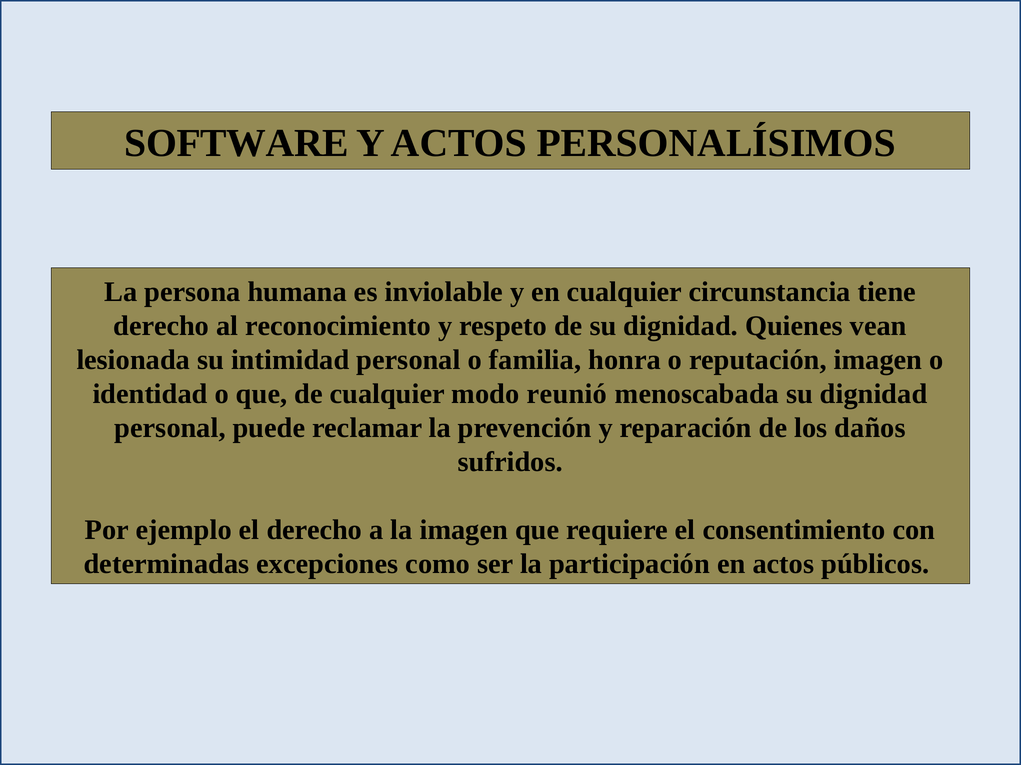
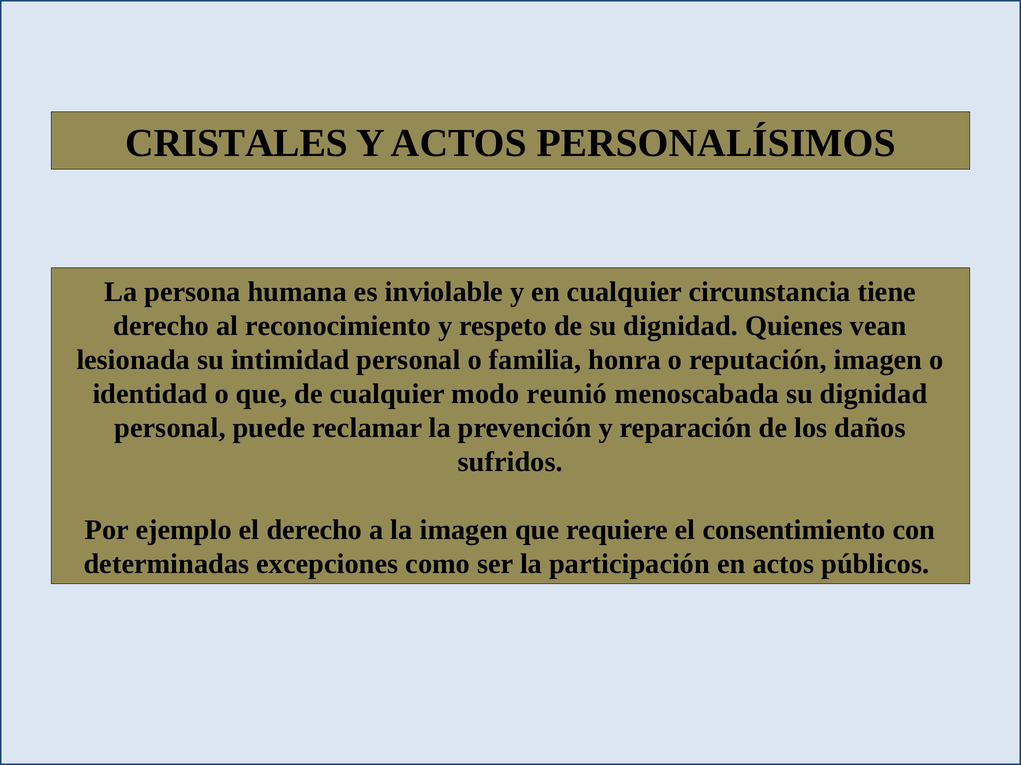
SOFTWARE: SOFTWARE -> CRISTALES (237, 143)
